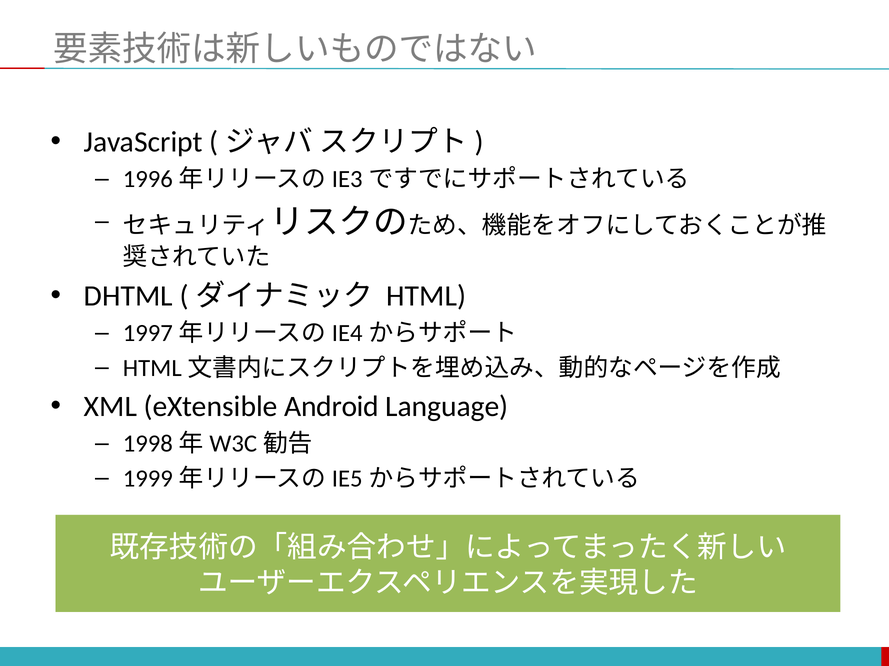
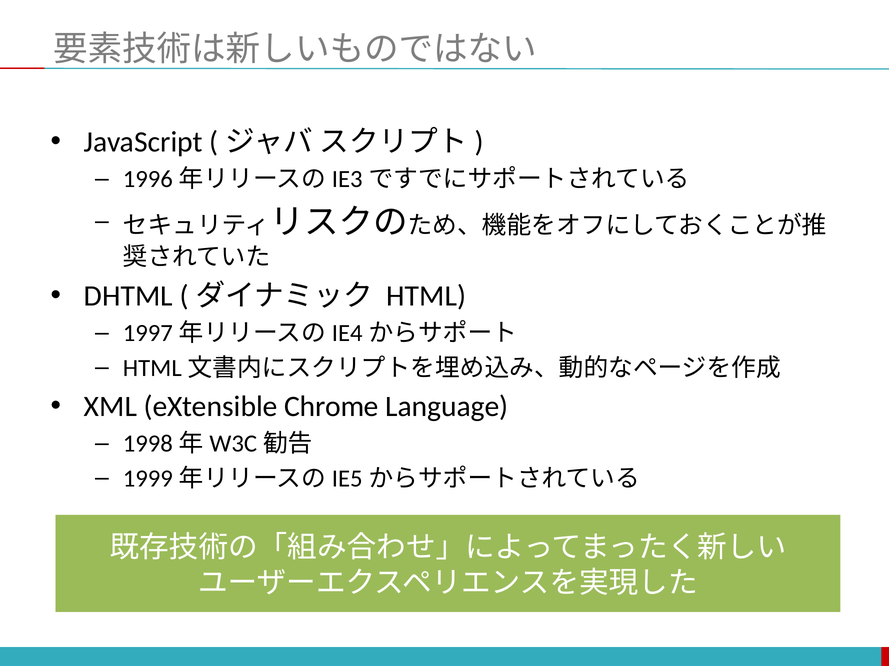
Android: Android -> Chrome (332, 407)
